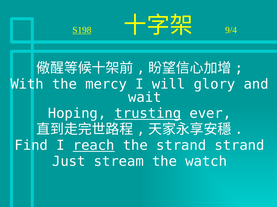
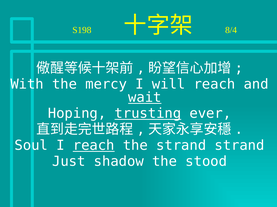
S198 underline: present -> none (82, 30)
9/4: 9/4 -> 8/4 (231, 30)
will glory: glory -> reach (214, 84)
wait underline: none -> present (145, 98)
Find: Find -> Soul (31, 146)
stream: stream -> shadow (119, 162)
watch: watch -> stood (206, 162)
